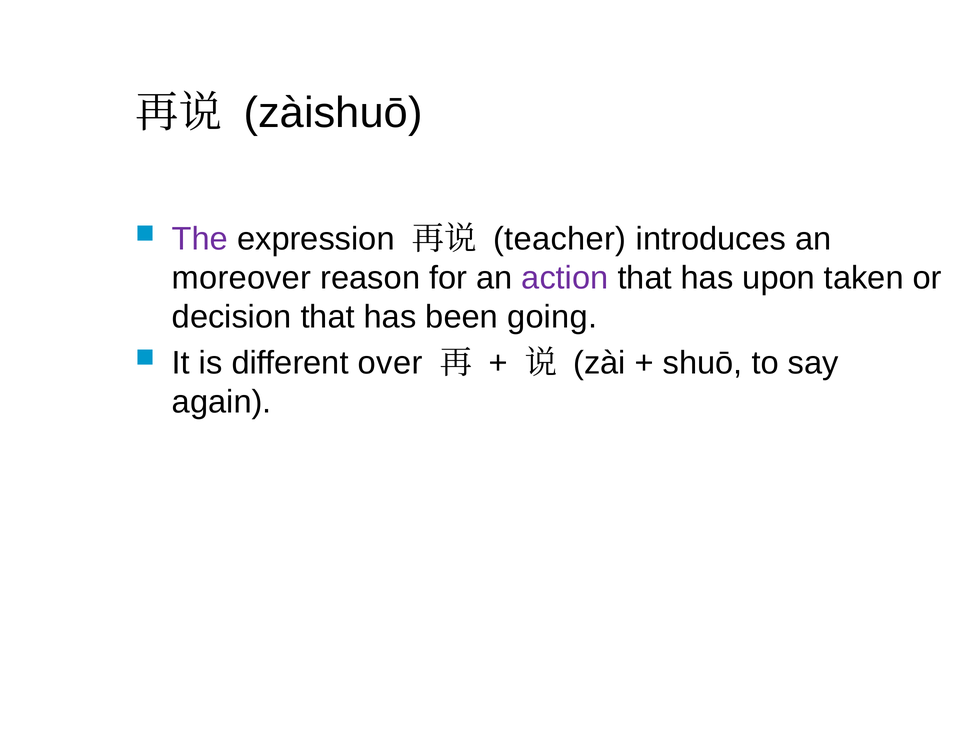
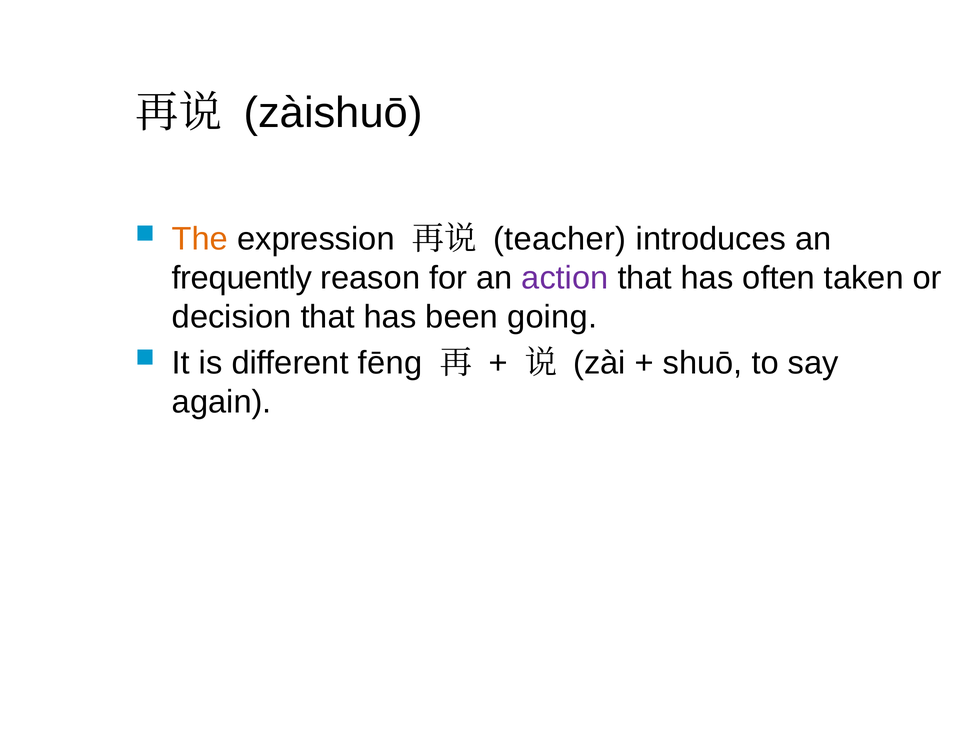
The colour: purple -> orange (200, 239)
moreover: moreover -> frequently (242, 278)
upon: upon -> often (779, 278)
over: over -> fēng (390, 362)
